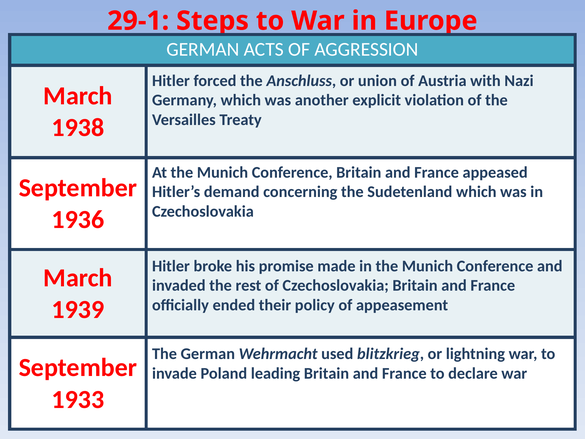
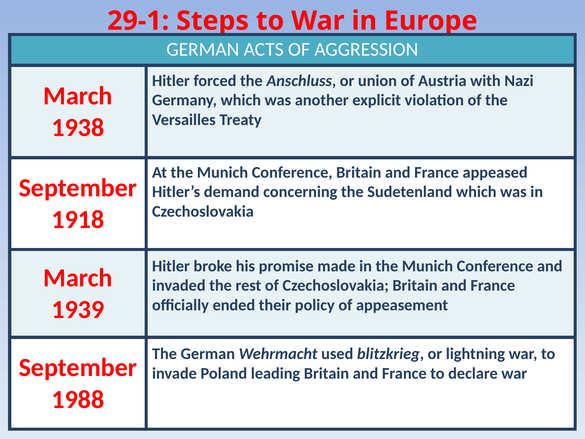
1936: 1936 -> 1918 (78, 220)
1933: 1933 -> 1988 (78, 399)
